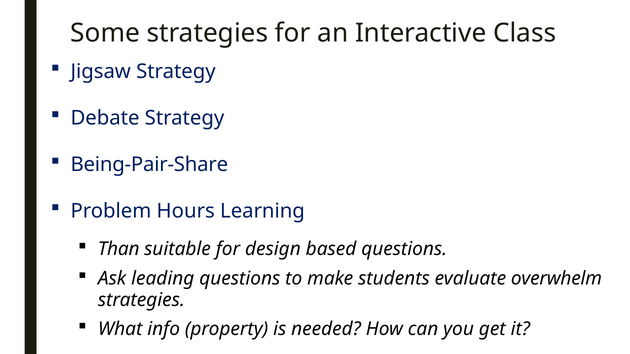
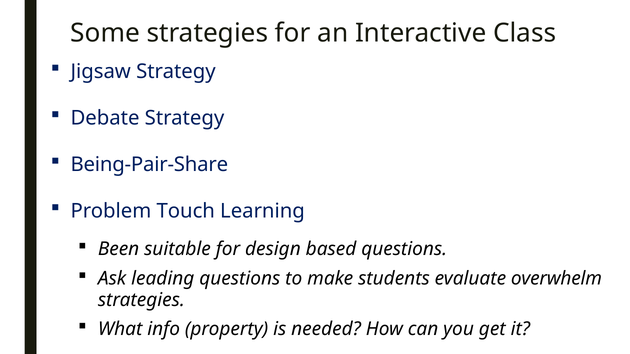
Hours: Hours -> Touch (186, 211)
Than: Than -> Been (119, 249)
